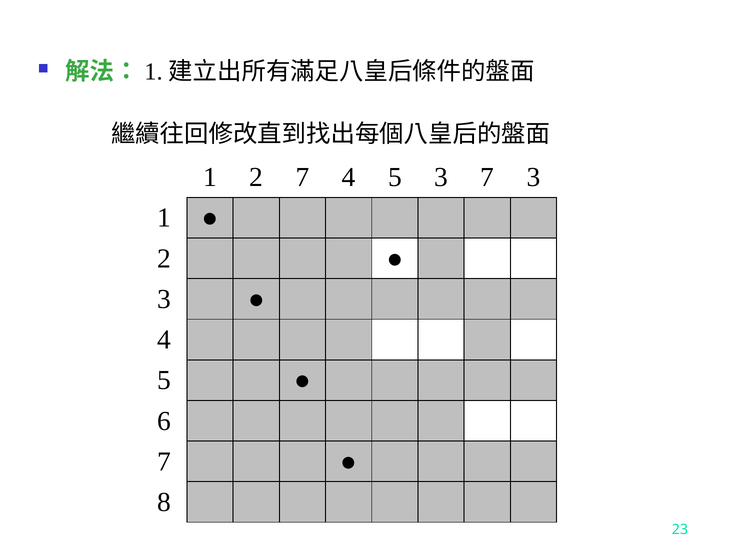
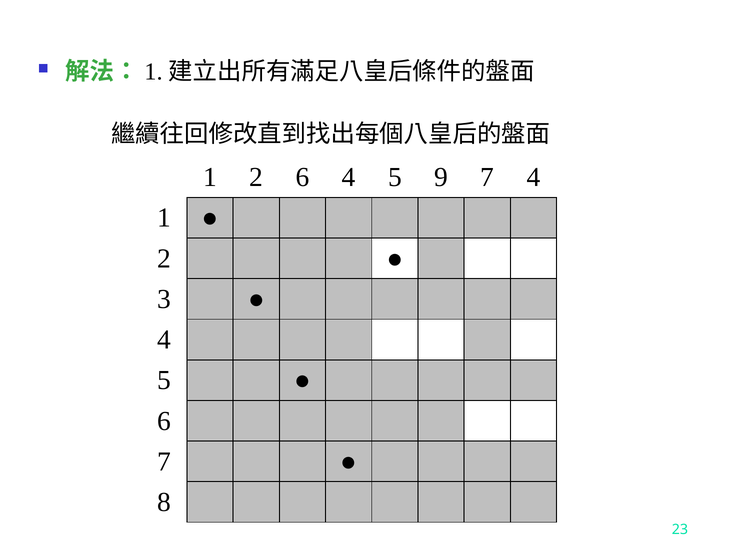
2 7: 7 -> 6 (302, 177)
5 3: 3 -> 9 (441, 177)
7 3: 3 -> 4 (533, 177)
